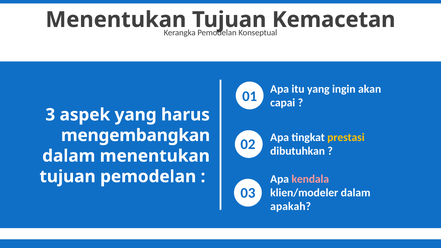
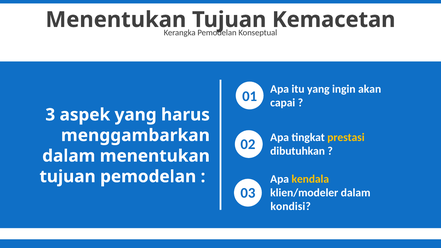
mengembangkan: mengembangkan -> menggambarkan (135, 135)
kendala colour: pink -> yellow (310, 179)
apakah: apakah -> kondisi (291, 206)
